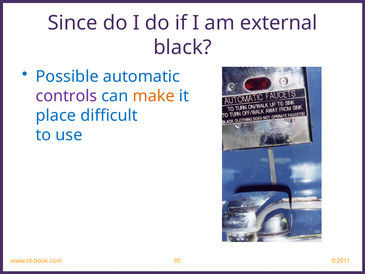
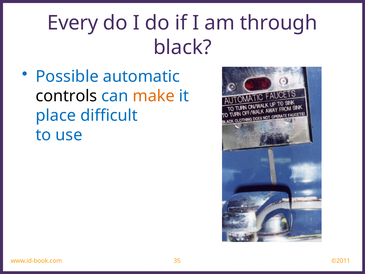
Since: Since -> Every (73, 23)
external: external -> through (279, 23)
controls colour: purple -> black (66, 96)
